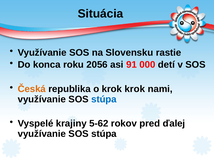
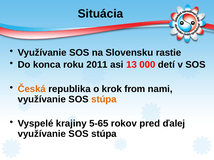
2056: 2056 -> 2011 (97, 65)
91: 91 -> 13 (132, 65)
krok krok: krok -> from (135, 89)
stúpa colour: blue -> orange (104, 100)
5-62: 5-62 -> 5-65 (99, 124)
